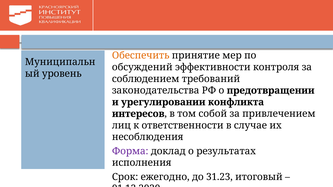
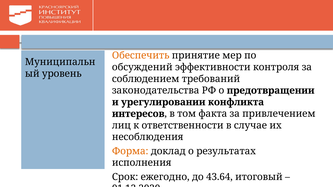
собой: собой -> факта (213, 114)
Форма colour: purple -> orange (130, 151)
31.23: 31.23 -> 43.64 (219, 177)
